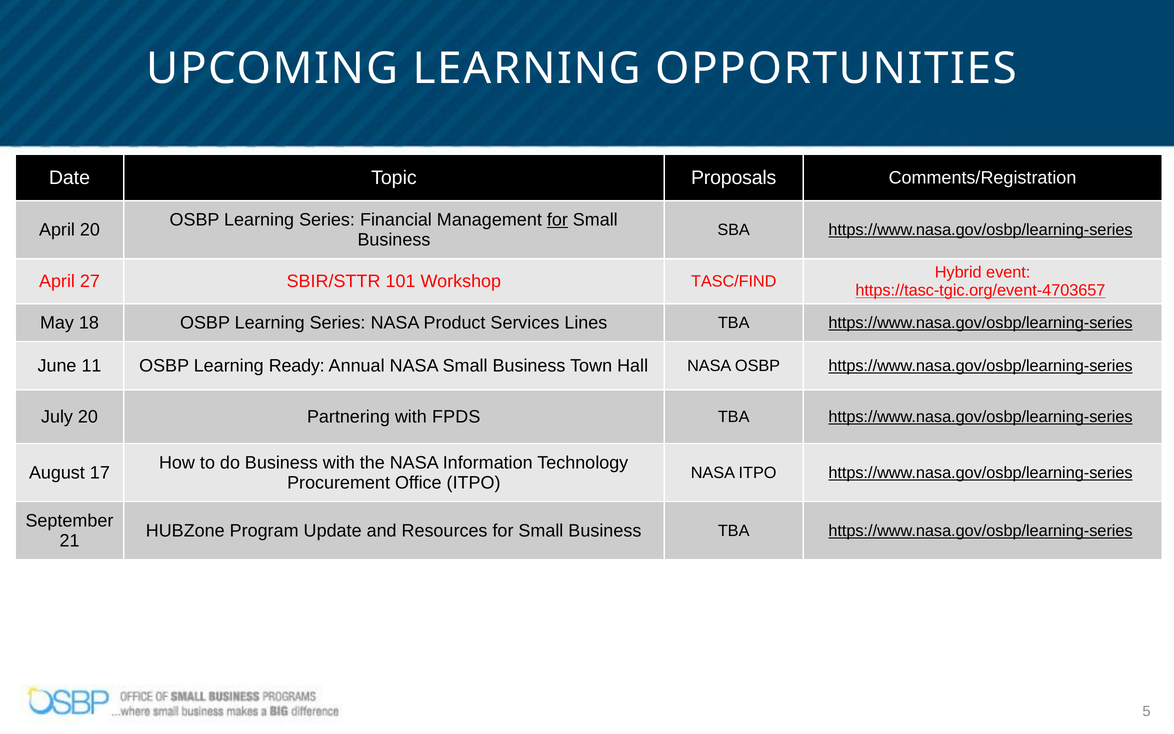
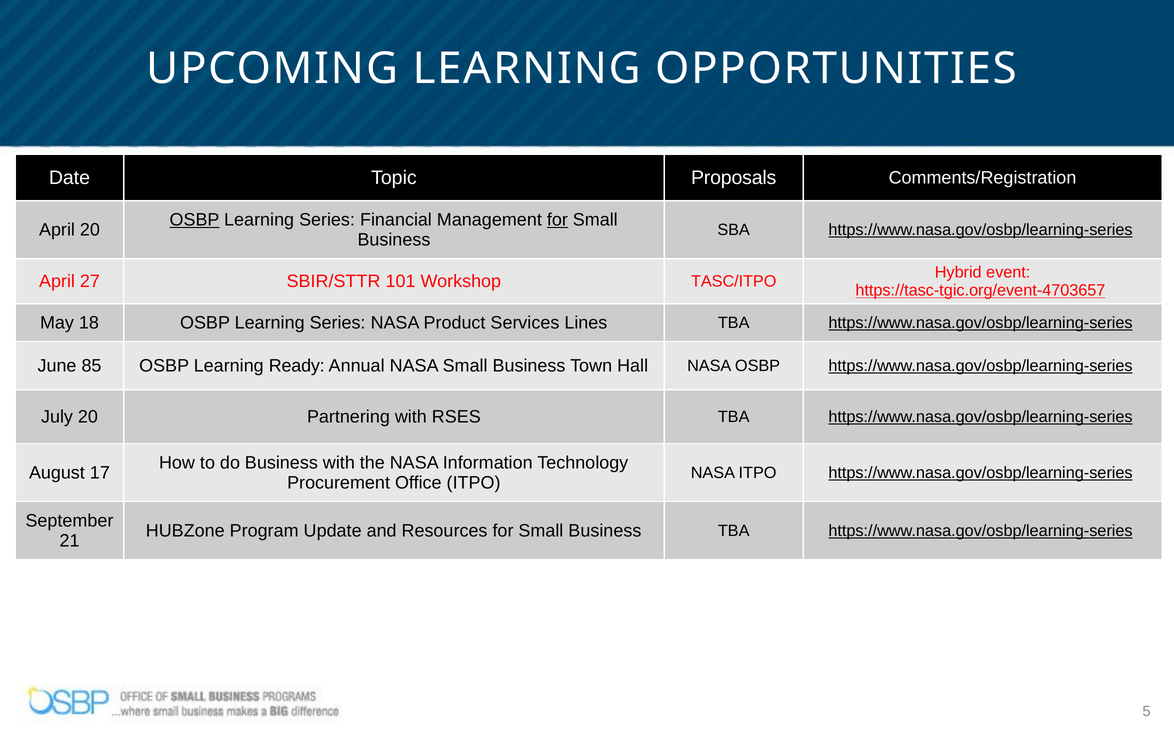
OSBP underline: none -> present (195, 220)
TASC/FIND: TASC/FIND -> TASC/ITPO (734, 281)
11: 11 -> 85 (91, 366)
FPDS: FPDS -> RSES (456, 417)
